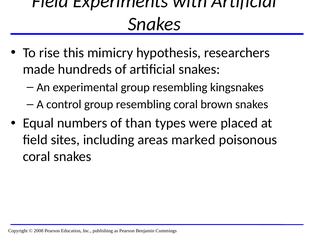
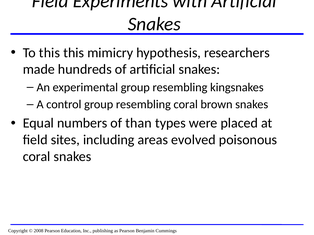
To rise: rise -> this (49, 53)
marked: marked -> evolved (193, 140)
